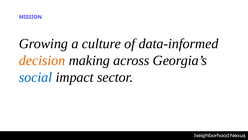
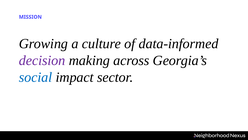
decision colour: orange -> purple (42, 60)
